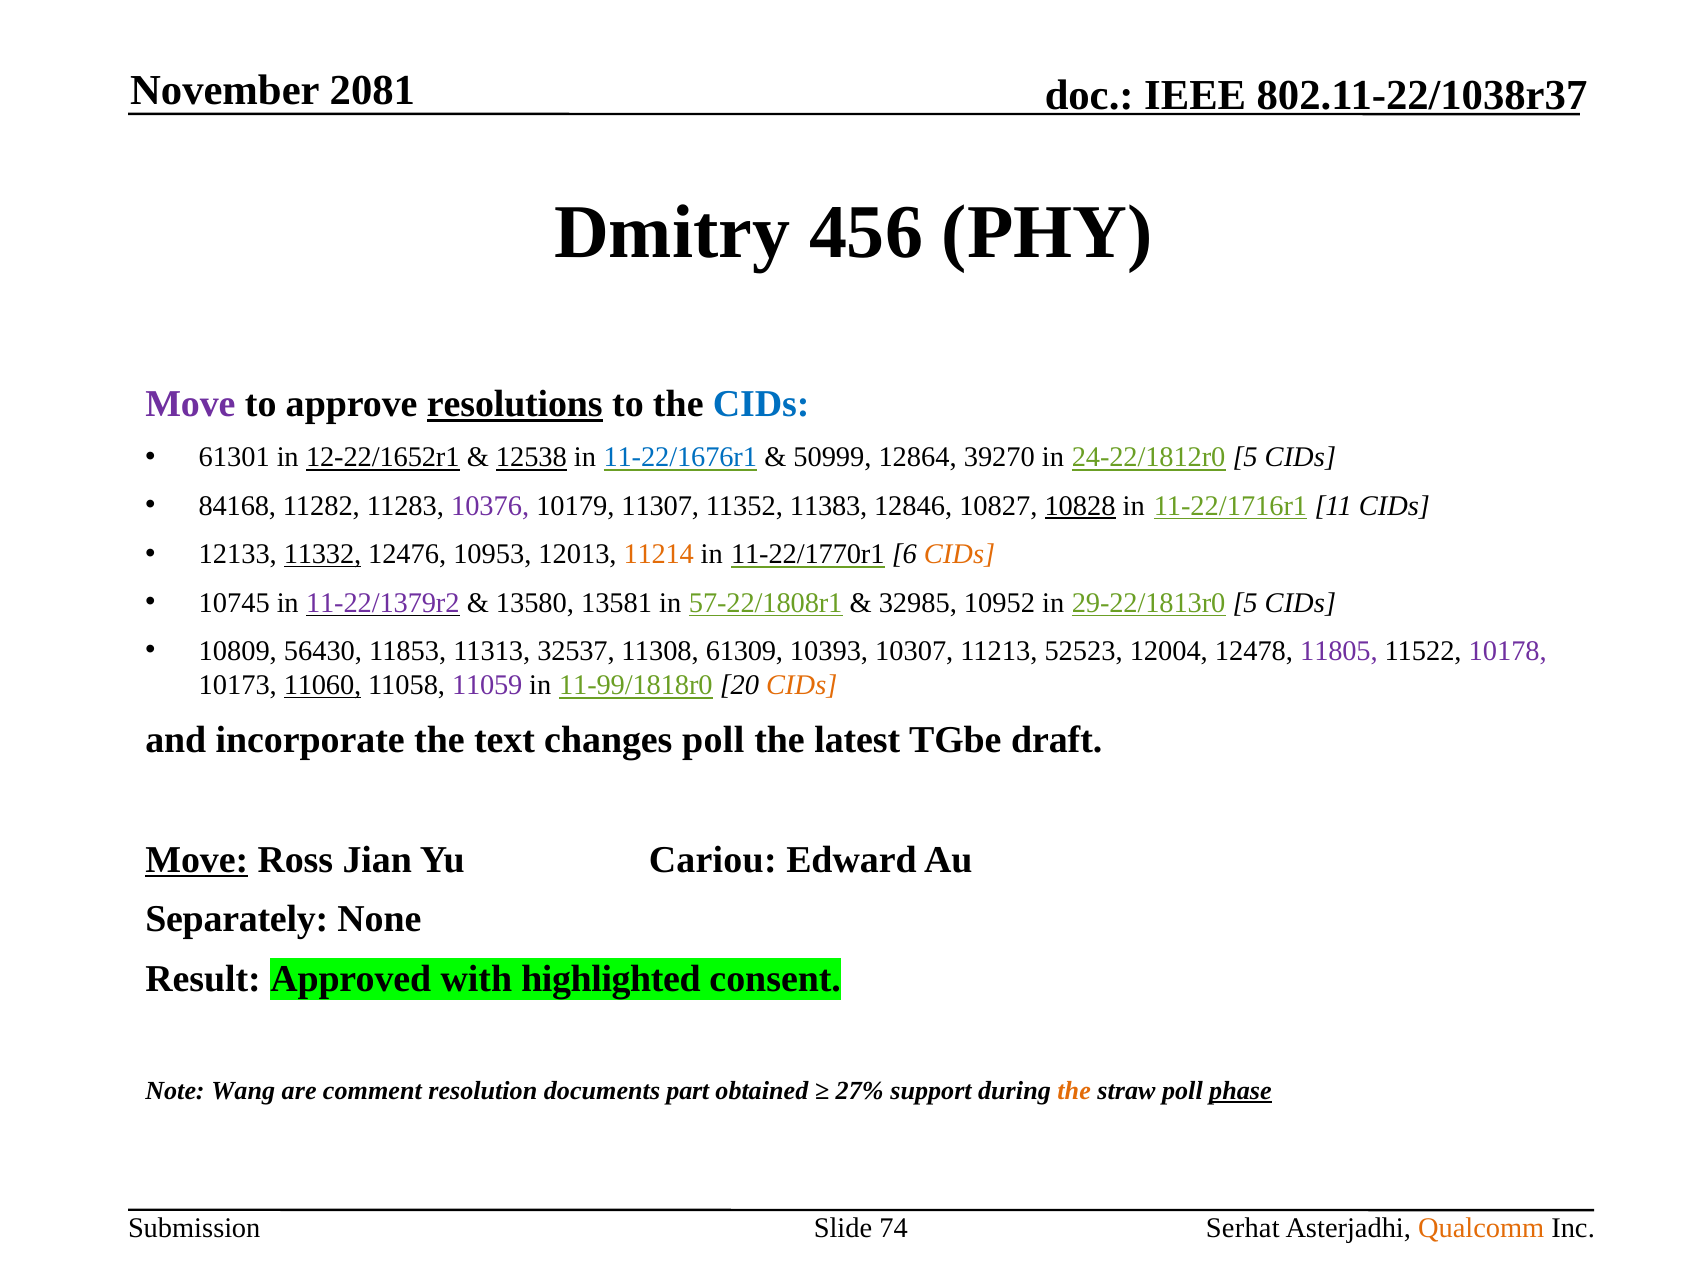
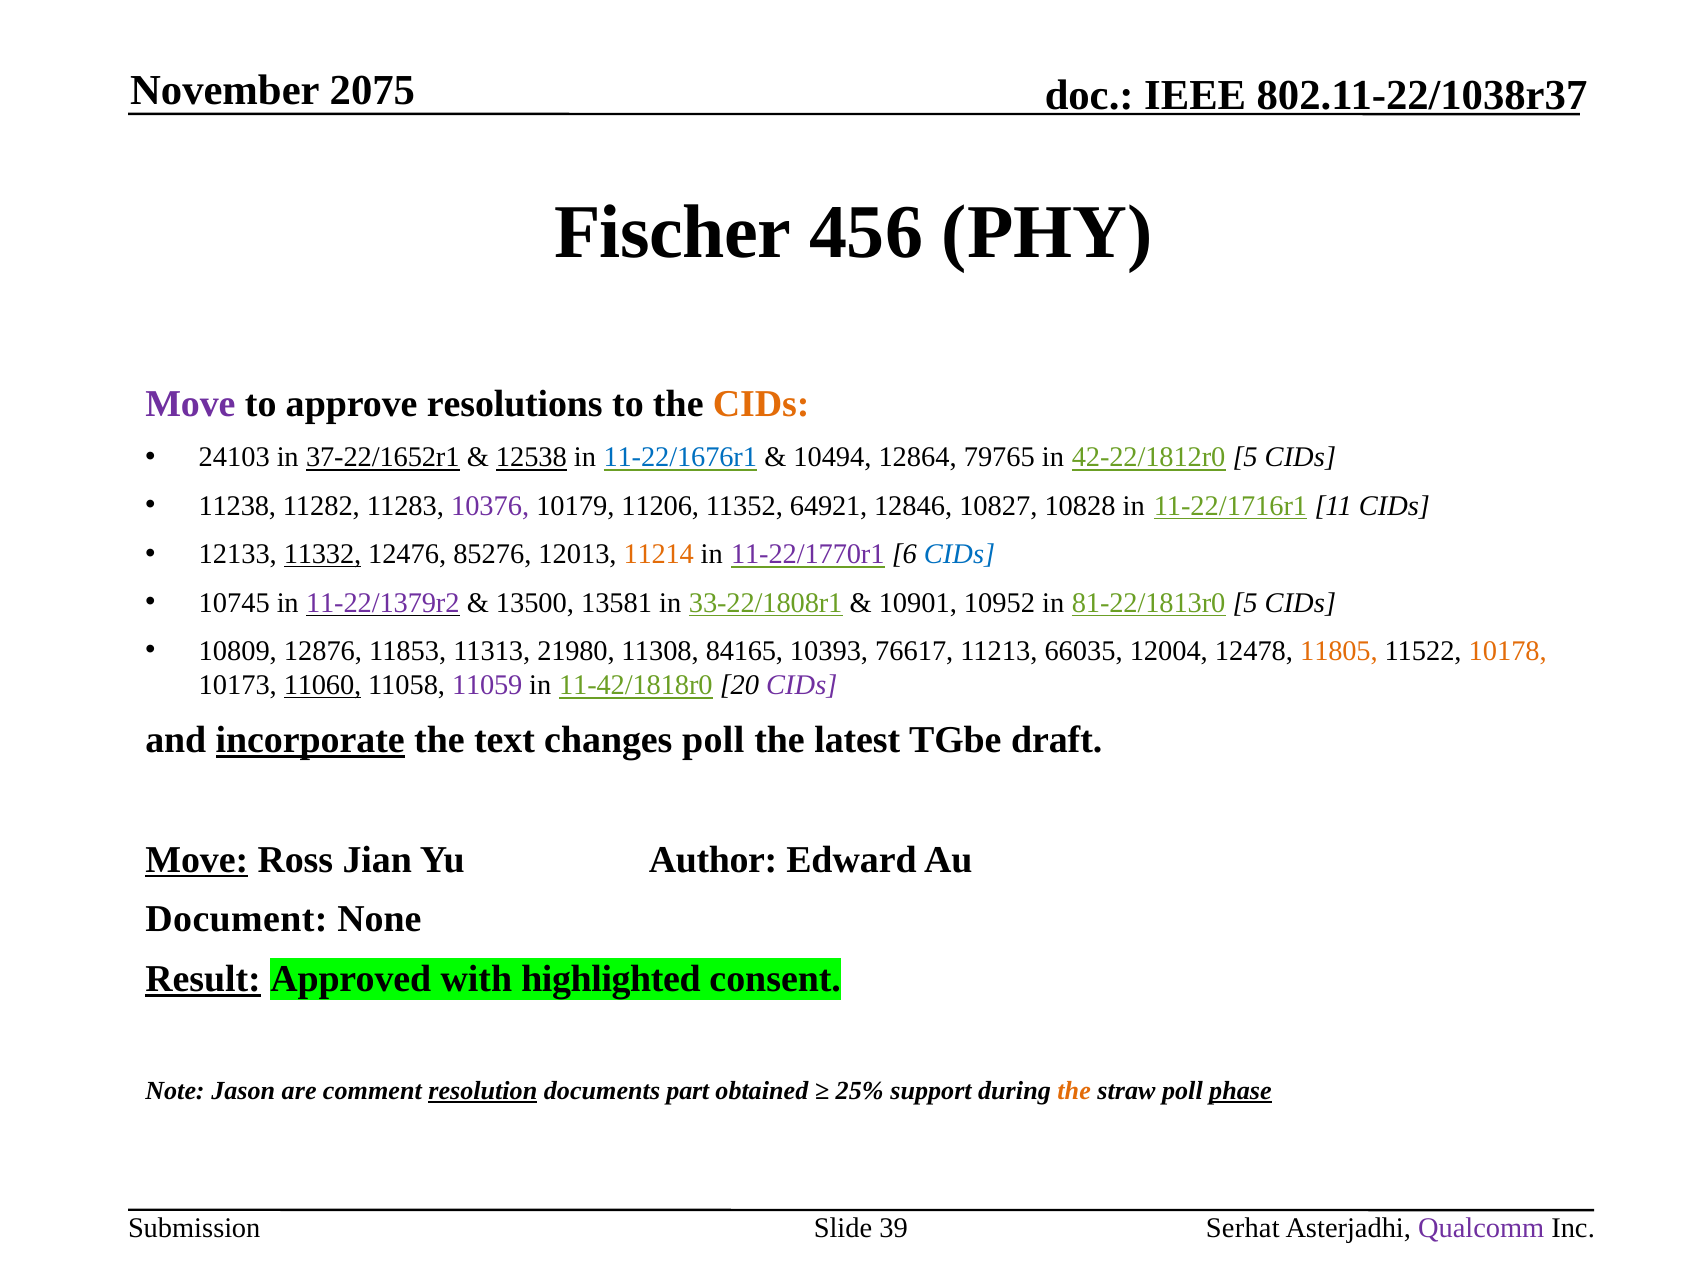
2081: 2081 -> 2075 (372, 91)
Dmitry: Dmitry -> Fischer (672, 233)
resolutions underline: present -> none (515, 404)
CIDs colour: blue -> orange (761, 404)
61301: 61301 -> 24103 (234, 457)
12-22/1652r1: 12-22/1652r1 -> 37-22/1652r1 (383, 457)
50999: 50999 -> 10494 (832, 457)
39270: 39270 -> 79765 (999, 457)
24-22/1812r0: 24-22/1812r0 -> 42-22/1812r0 (1149, 457)
84168: 84168 -> 11238 (237, 506)
11307: 11307 -> 11206 (660, 506)
11383: 11383 -> 64921 (829, 506)
10828 underline: present -> none (1080, 506)
10953: 10953 -> 85276 (492, 554)
11-22/1770r1 colour: black -> purple (808, 554)
CIDs colour: orange -> blue (960, 554)
13580: 13580 -> 13500 (535, 603)
57-22/1808r1: 57-22/1808r1 -> 33-22/1808r1 (766, 603)
32985: 32985 -> 10901 (918, 603)
29-22/1813r0: 29-22/1813r0 -> 81-22/1813r0 (1149, 603)
56430: 56430 -> 12876 (323, 651)
32537: 32537 -> 21980 (576, 651)
61309: 61309 -> 84165 (745, 651)
10307: 10307 -> 76617 (914, 651)
52523: 52523 -> 66035 (1084, 651)
11805 colour: purple -> orange (1339, 651)
10178 colour: purple -> orange (1508, 651)
11-99/1818r0: 11-99/1818r0 -> 11-42/1818r0 (636, 685)
CIDs colour: orange -> purple (802, 685)
incorporate underline: none -> present (310, 740)
Cariou: Cariou -> Author (713, 860)
Separately: Separately -> Document (236, 919)
Result underline: none -> present (203, 979)
Wang: Wang -> Jason (243, 1091)
resolution underline: none -> present (483, 1091)
27%: 27% -> 25% (860, 1091)
74: 74 -> 39 (894, 1229)
Qualcomm colour: orange -> purple (1481, 1229)
